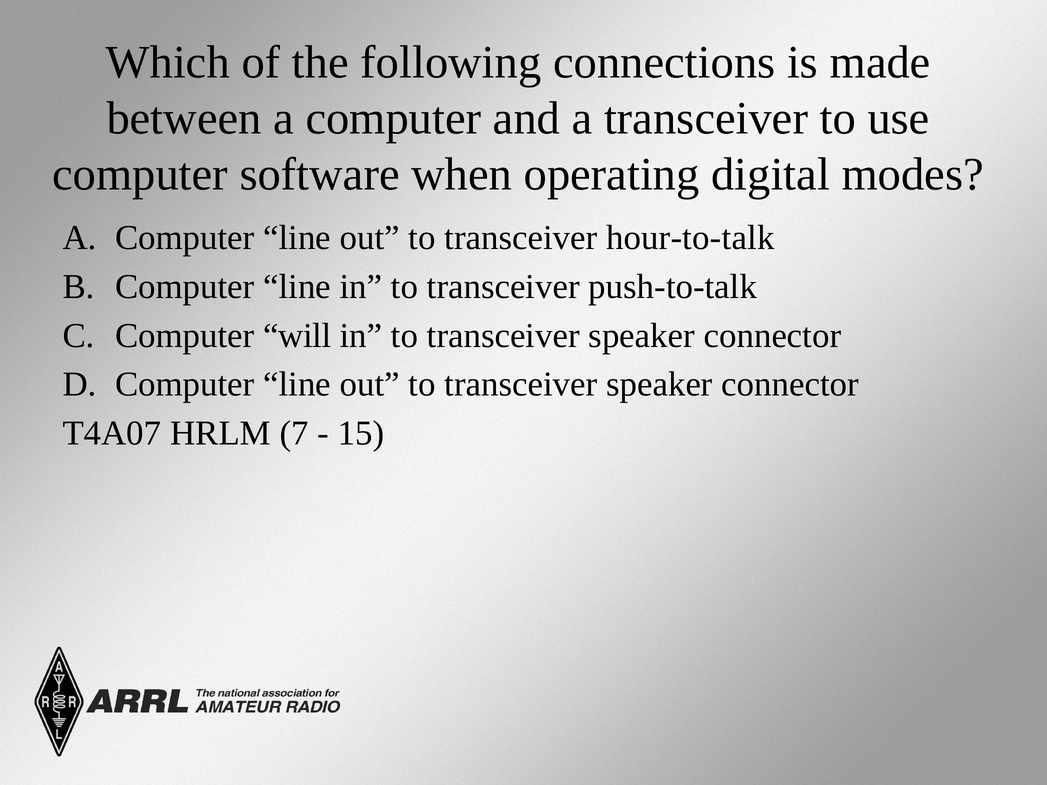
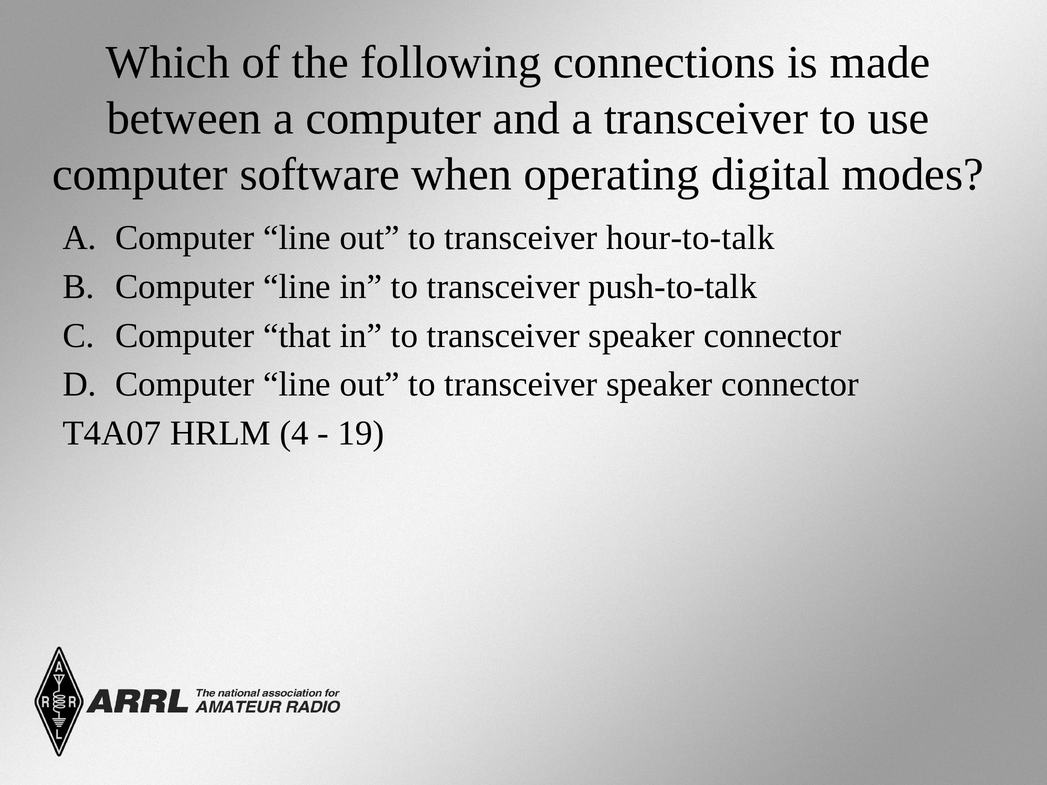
will: will -> that (297, 336)
7: 7 -> 4 (294, 433)
15: 15 -> 19 (361, 433)
